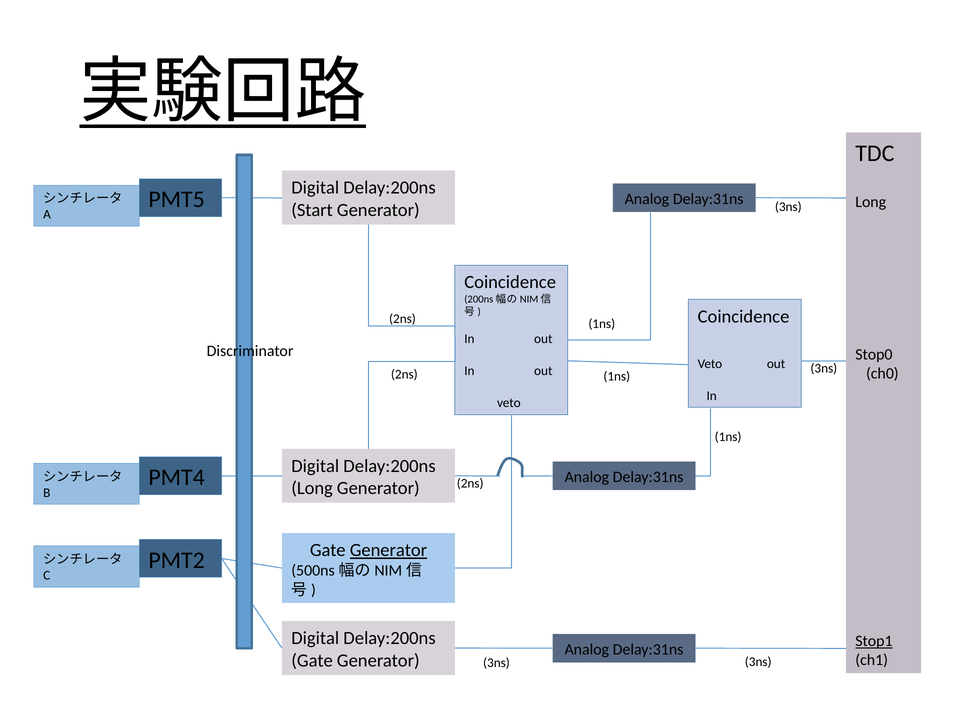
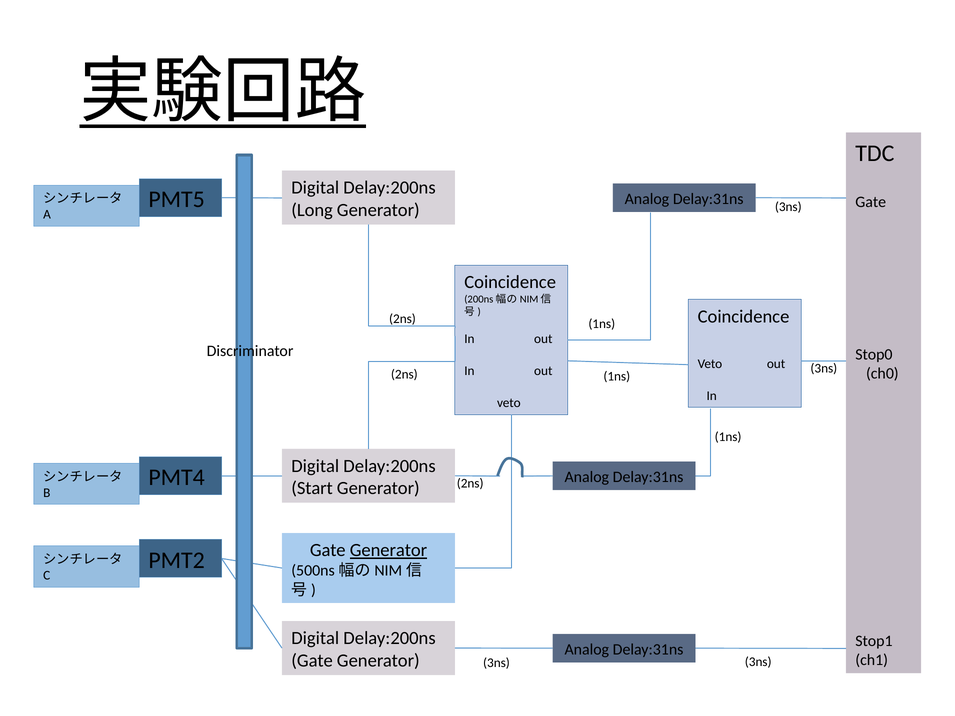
Long: Long -> Gate (871, 202)
Start: Start -> Long (312, 210)
Long: Long -> Start (312, 488)
Stop1 underline: present -> none (874, 641)
